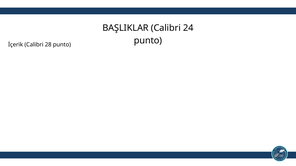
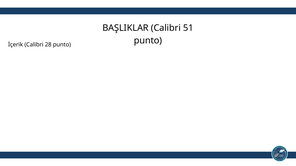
24: 24 -> 51 (188, 28)
